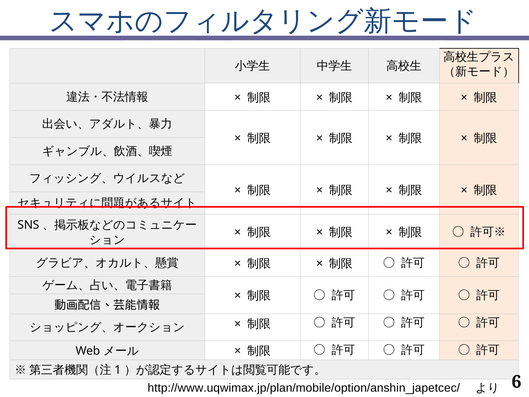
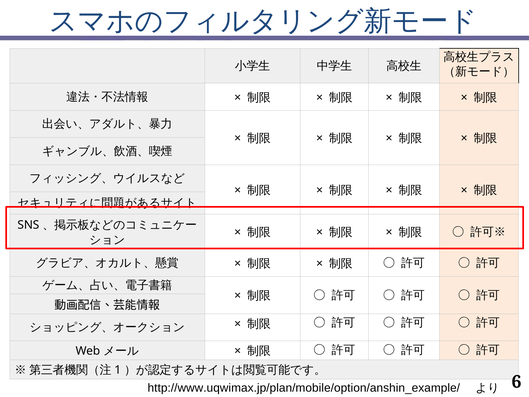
http://www.uqwimax.jp/plan/mobile/option/anshin_japetcec/: http://www.uqwimax.jp/plan/mobile/option/anshin_japetcec/ -> http://www.uqwimax.jp/plan/mobile/option/anshin_example/ (304, 388)
